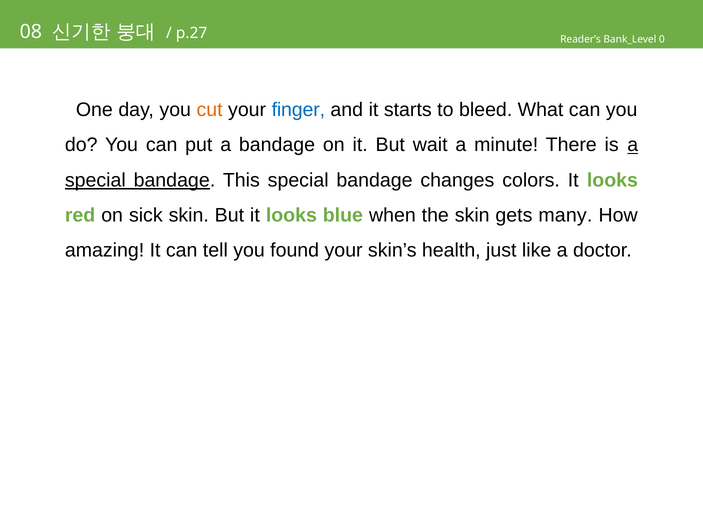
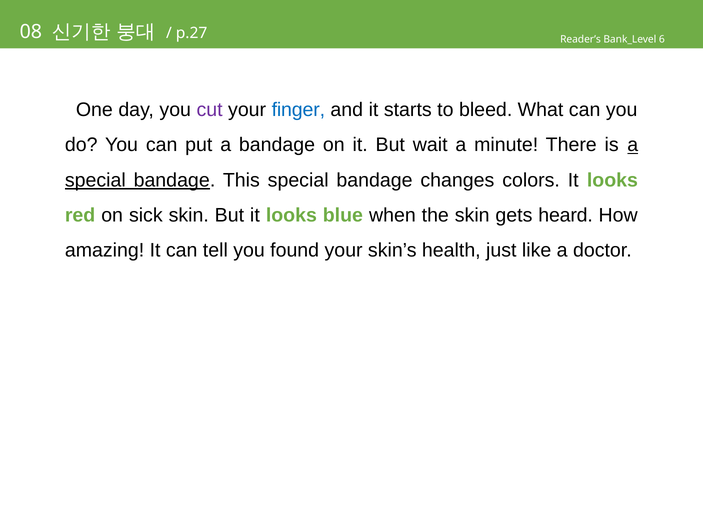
0: 0 -> 6 (662, 40)
cut colour: orange -> purple (210, 110)
many: many -> heard (566, 215)
